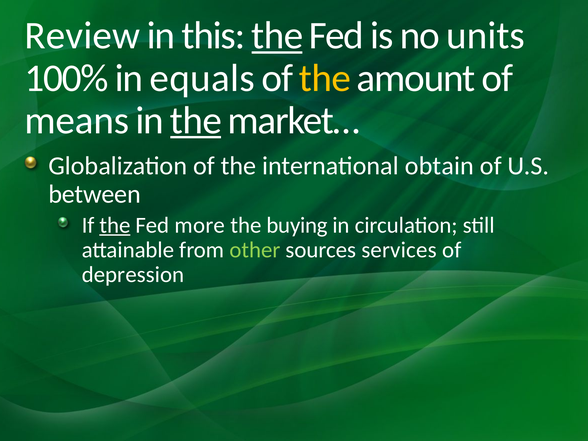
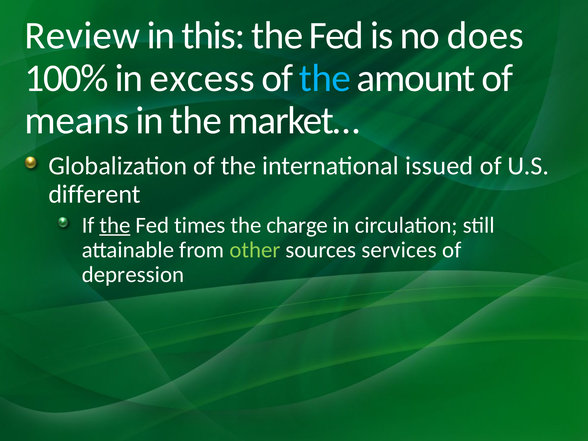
the underline: present -> none (277, 36)
units: units -> does (485, 36)
equals: equals -> excess (202, 78)
the colour: yellow -> light blue (325, 78)
the underline: present -> none (196, 120)
obtain: obtain -> issued (439, 166)
between: between -> different (95, 194)
more: more -> times (200, 225)
buying: buying -> charge (297, 225)
